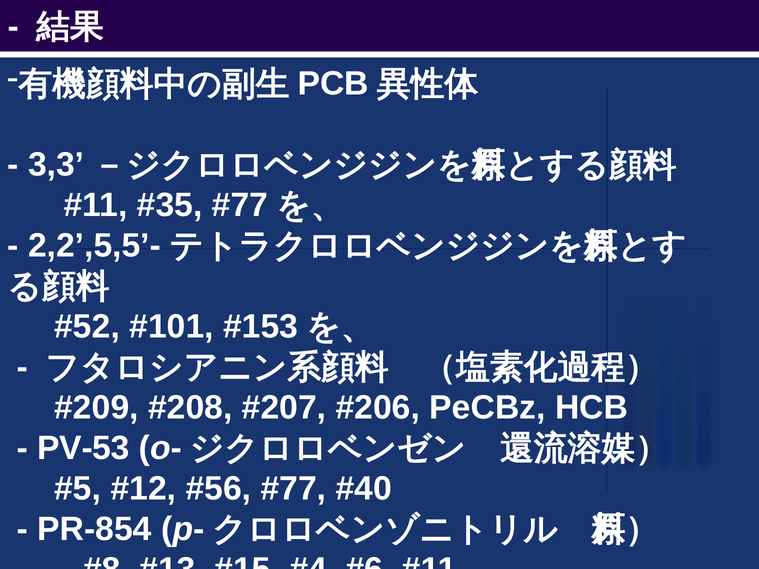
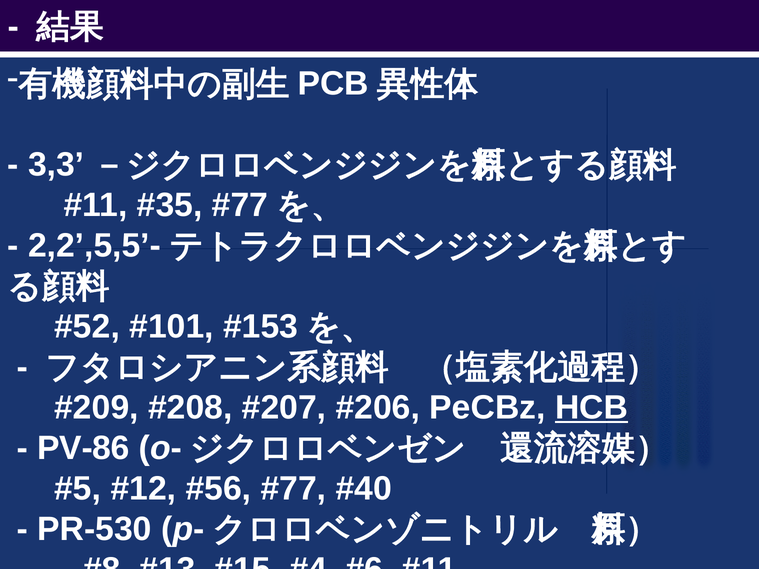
HCB underline: none -> present (592, 408)
PV-53: PV-53 -> PV-86 (83, 448)
PR-854: PR-854 -> PR-530 (95, 529)
